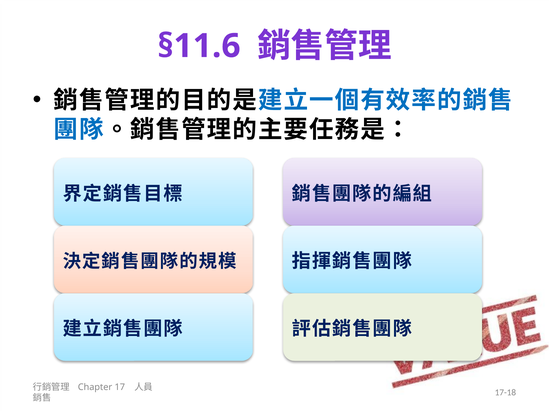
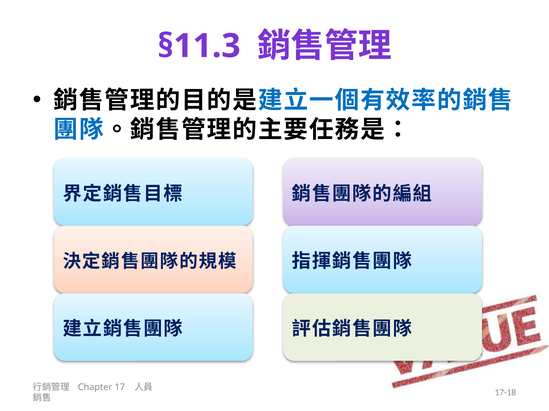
§11.6: §11.6 -> §11.3 (199, 46)
